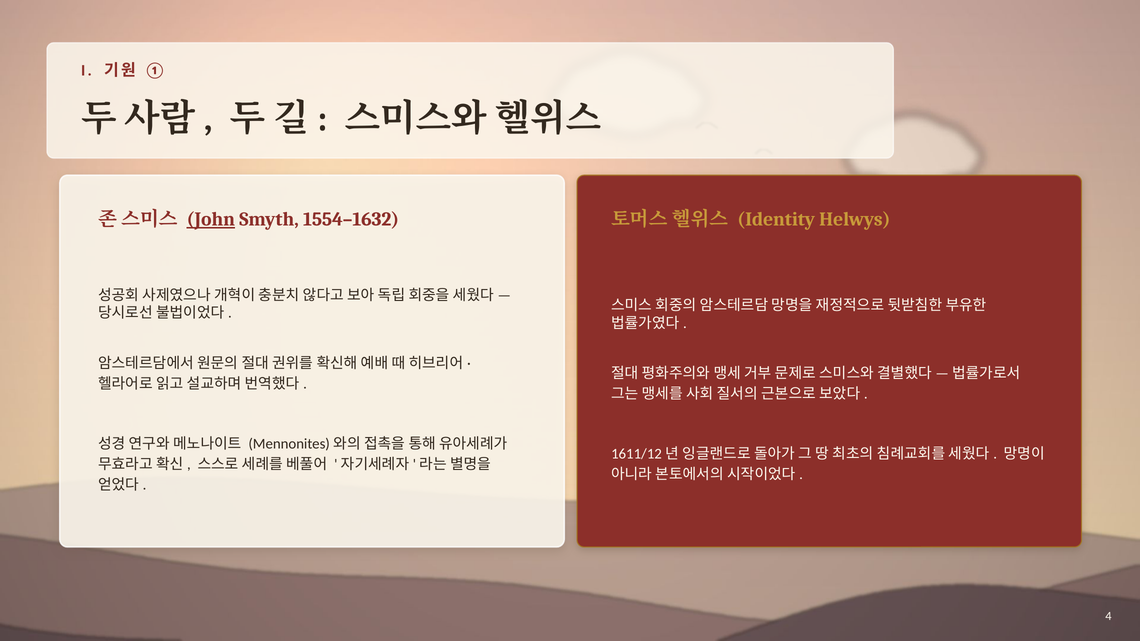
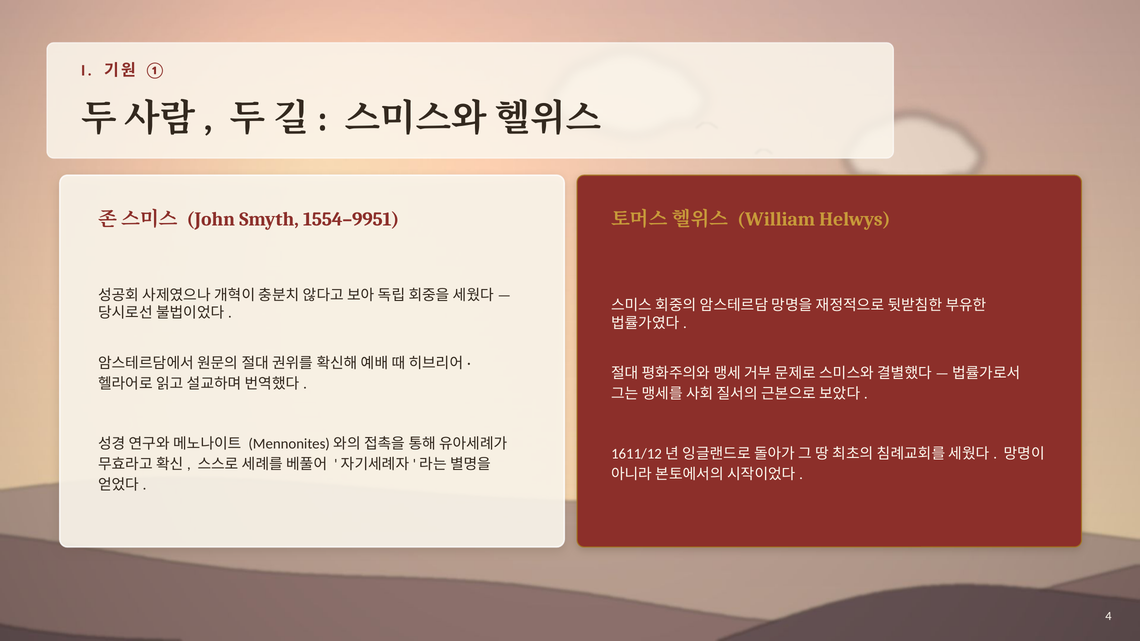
John underline: present -> none (211, 219)
1554–1632: 1554–1632 -> 1554–9951 (351, 219)
Identity: Identity -> William (776, 219)
